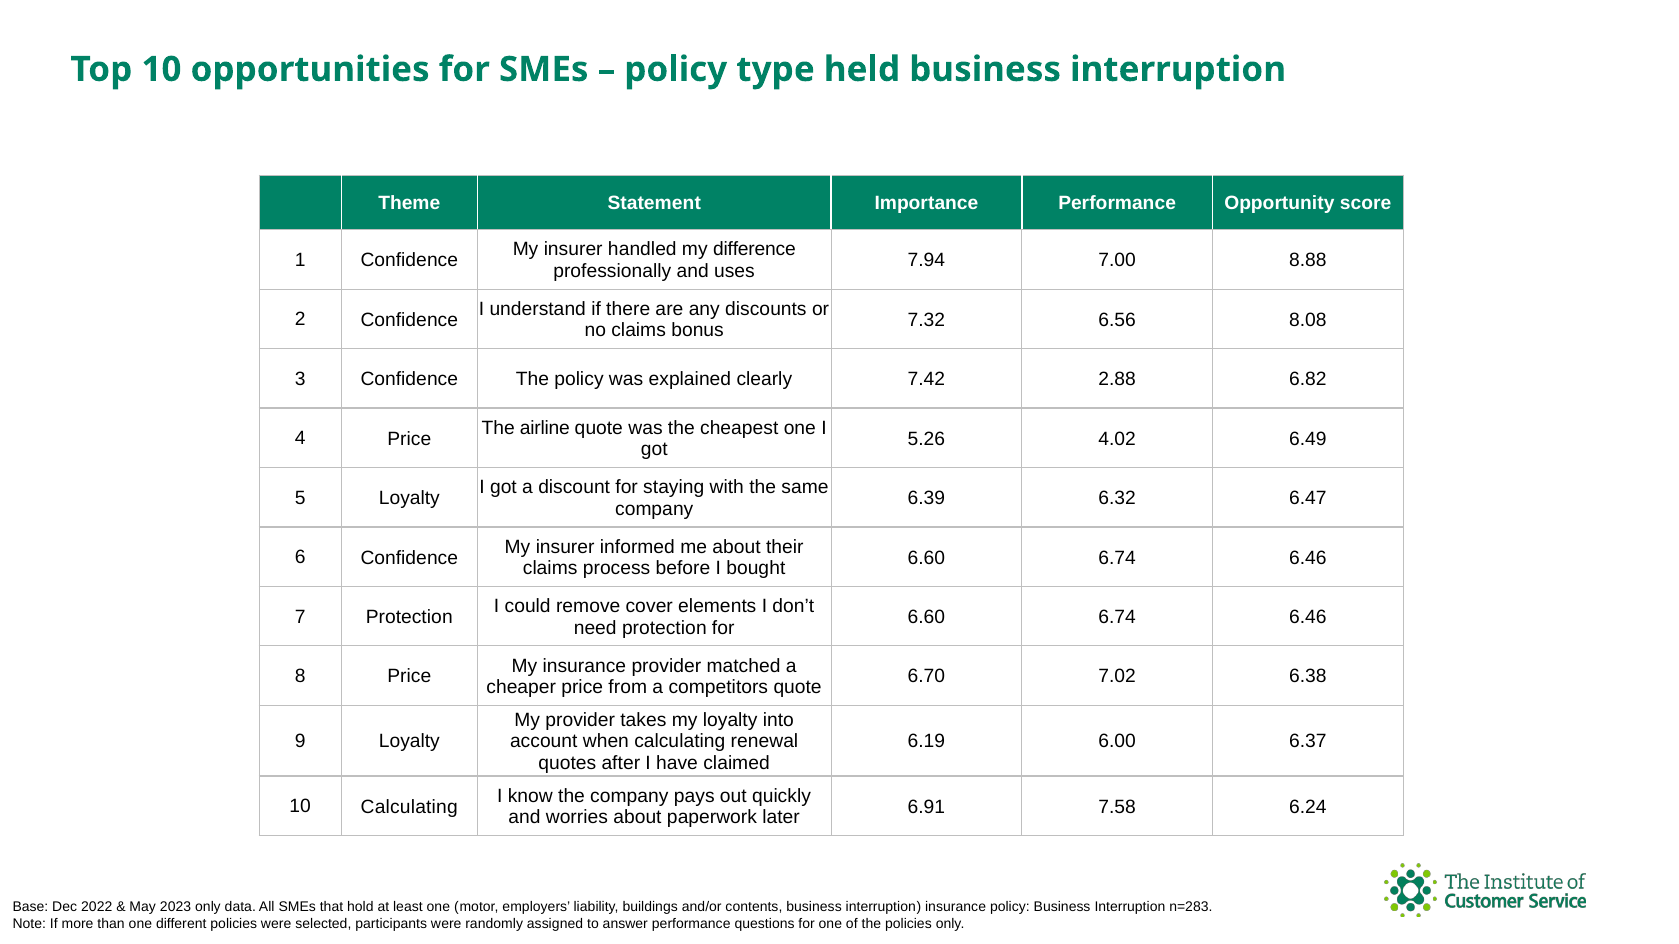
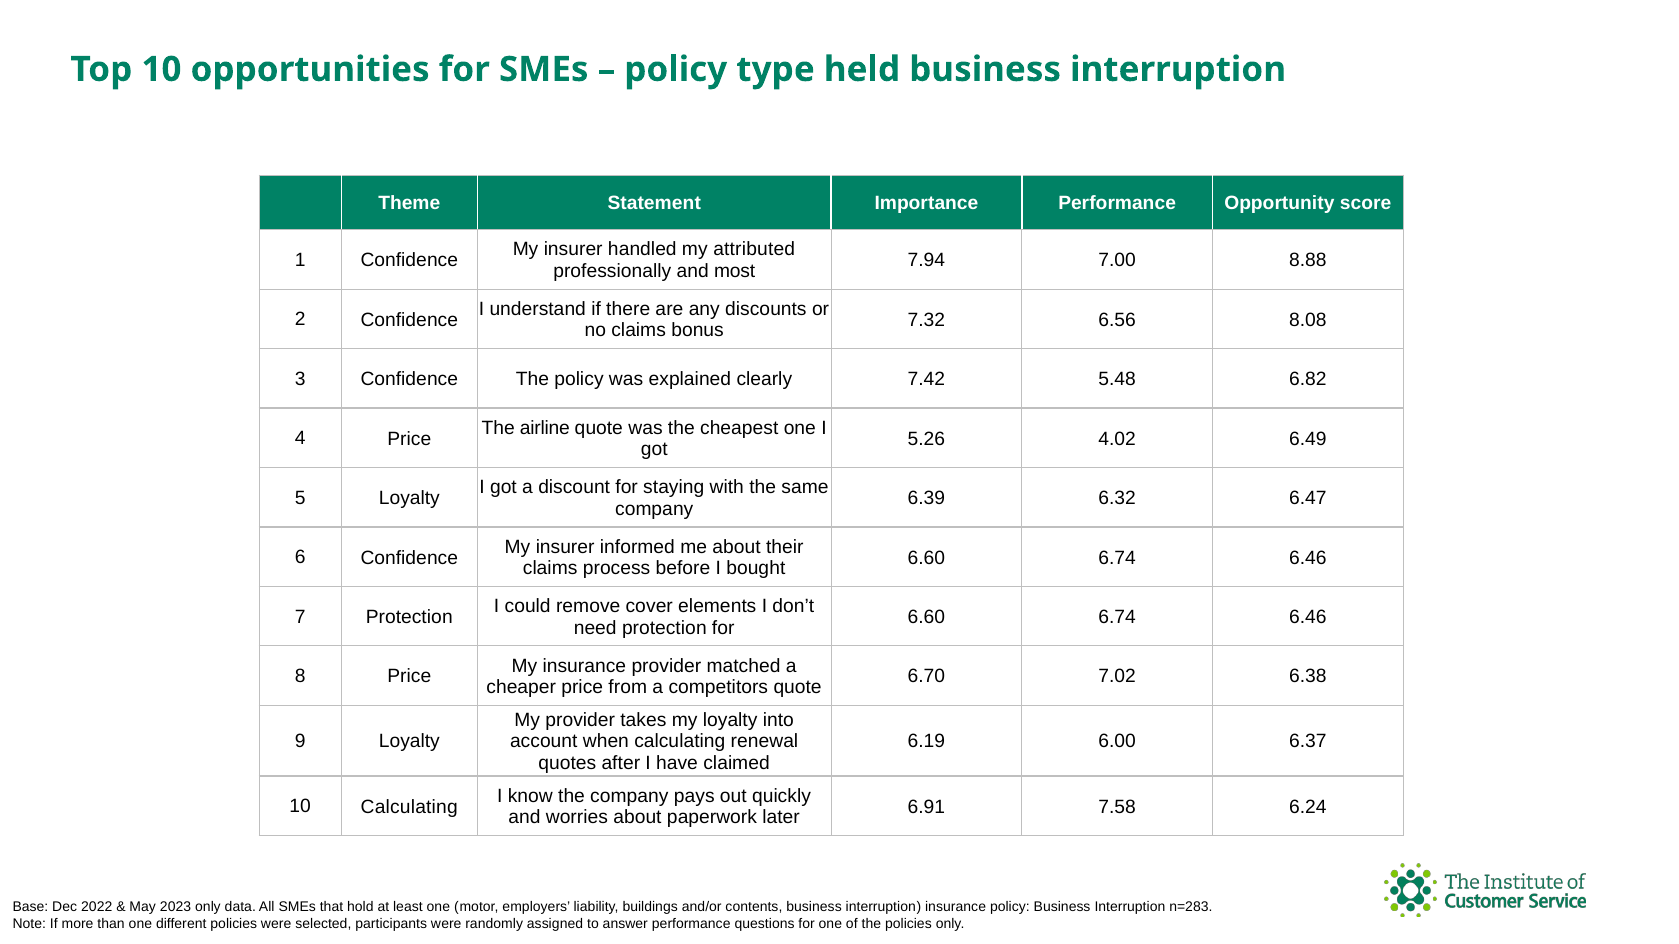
difference: difference -> attributed (754, 250)
uses: uses -> most (735, 271)
2.88: 2.88 -> 5.48 (1117, 379)
